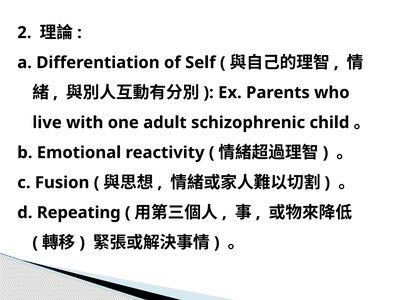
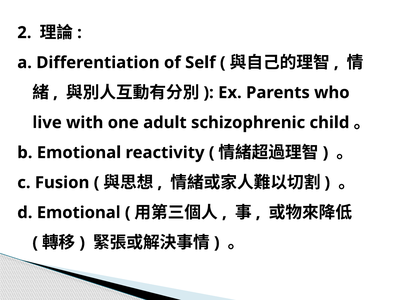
d Repeating: Repeating -> Emotional (79, 213)
